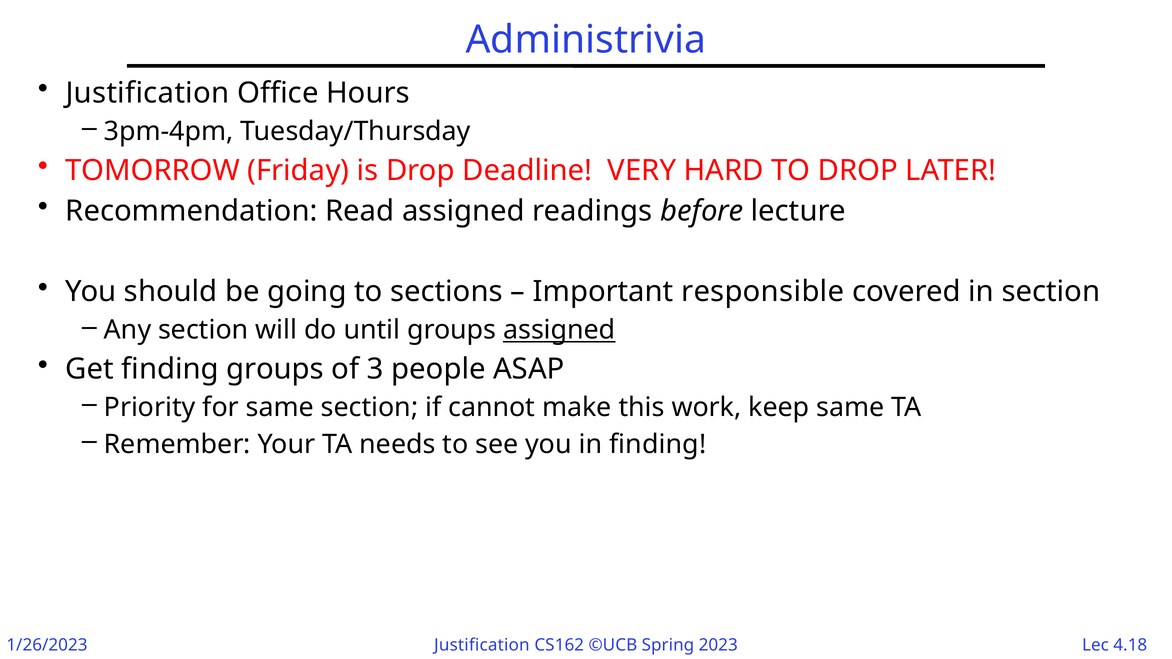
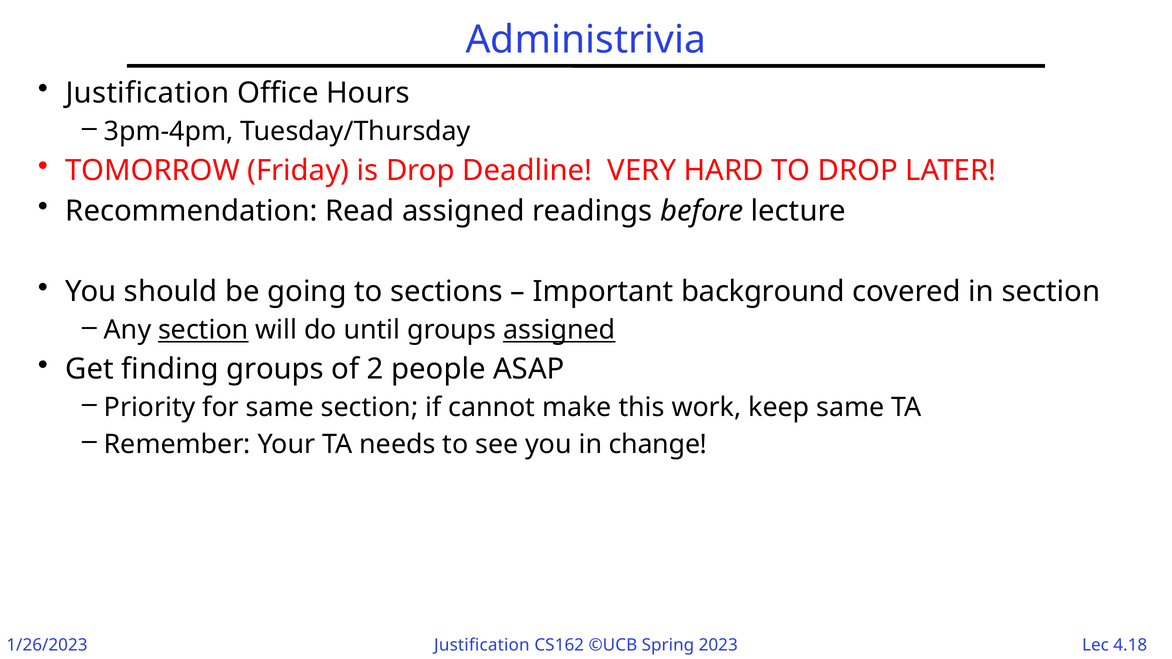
responsible: responsible -> background (763, 292)
section underline: none -> present (203, 330)
3: 3 -> 2 (375, 369)
in finding: finding -> change (658, 445)
